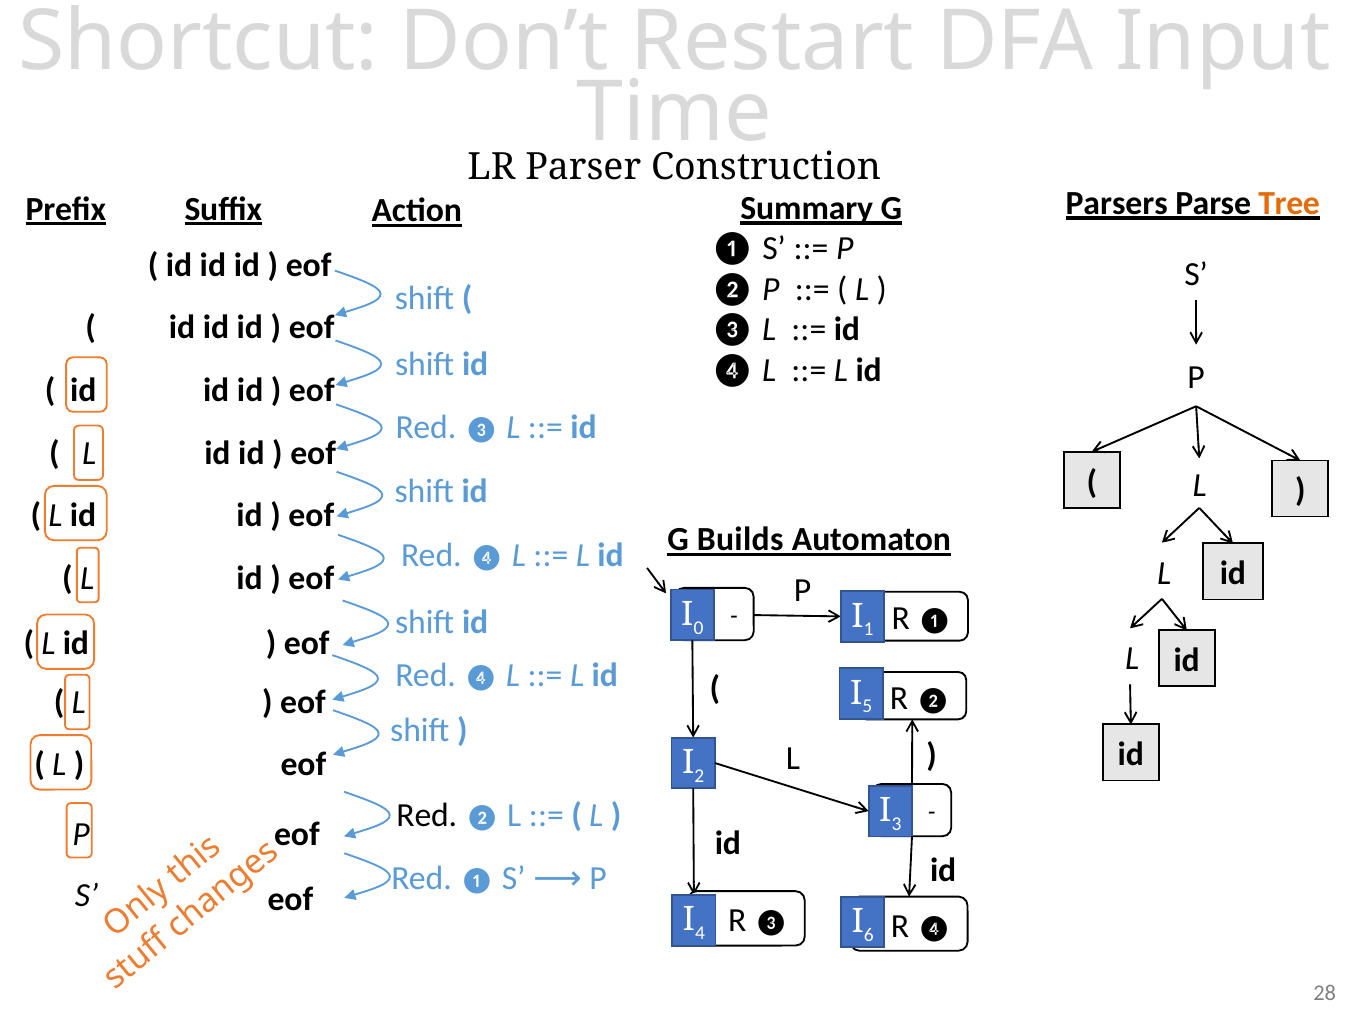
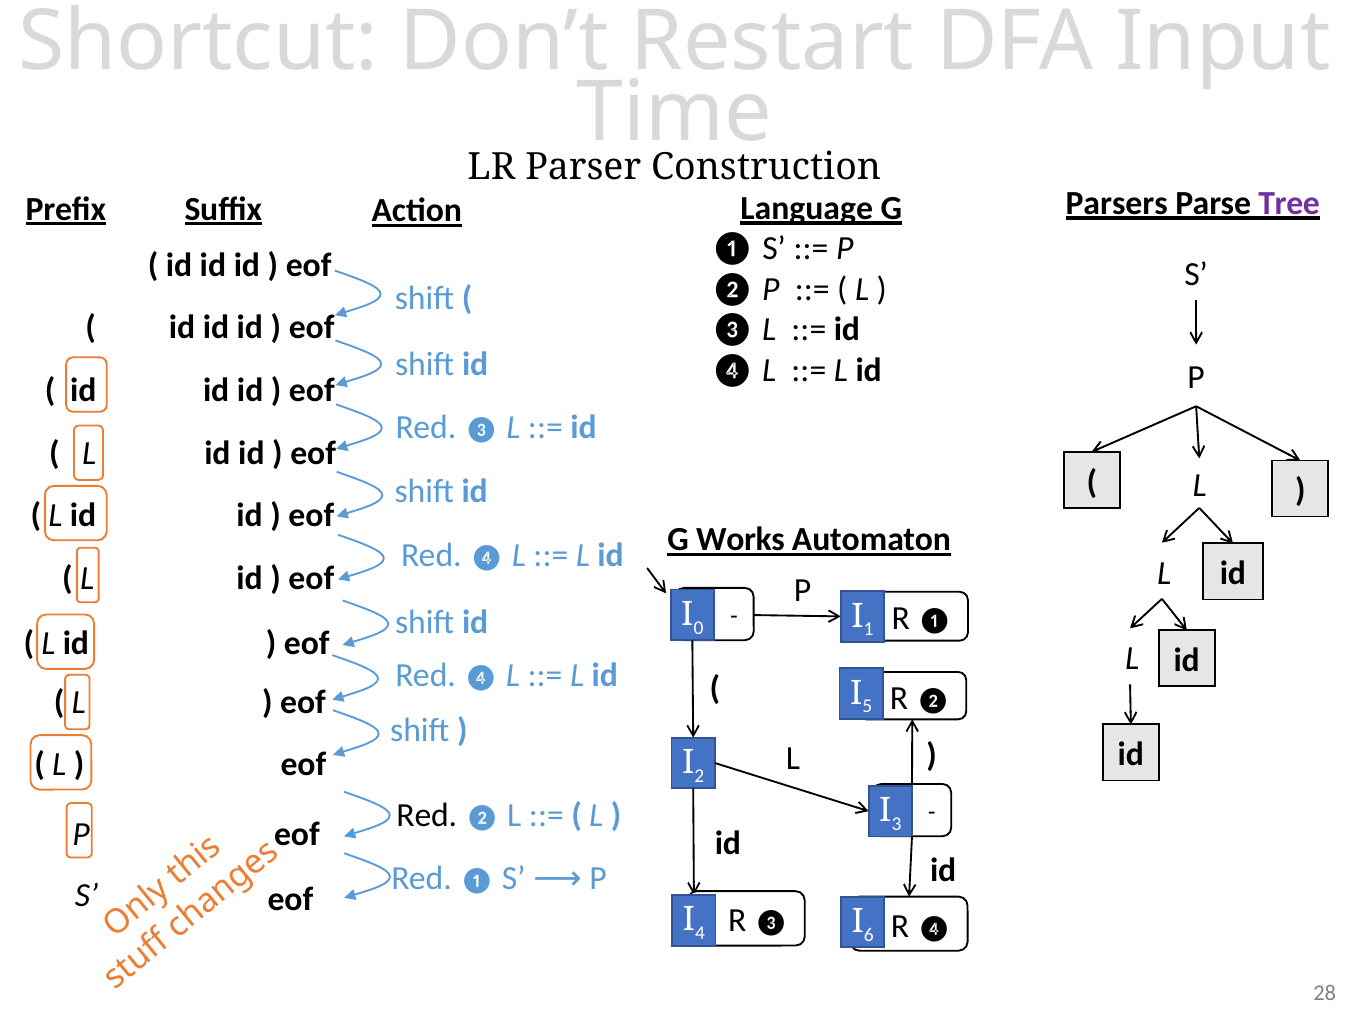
Tree colour: orange -> purple (1289, 203)
Summary: Summary -> Language (807, 208)
Builds: Builds -> Works (740, 540)
